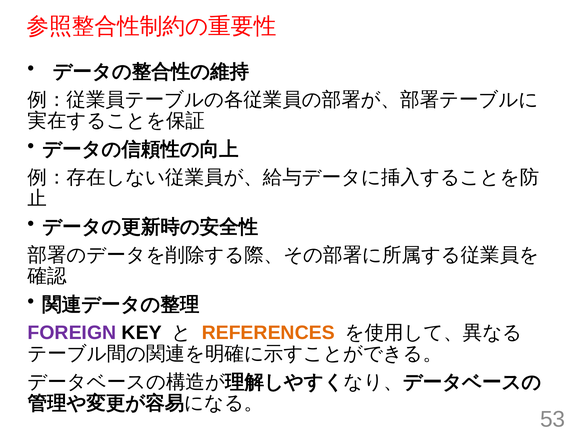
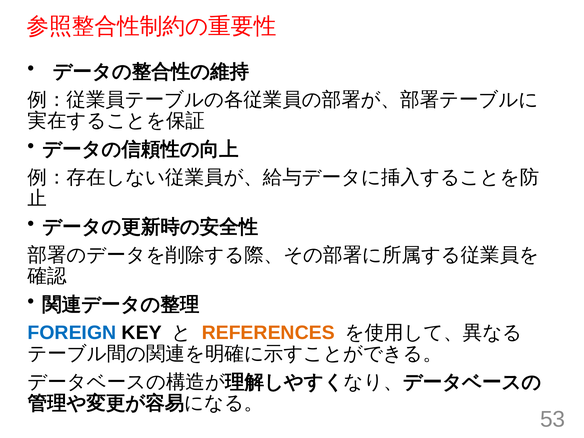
FOREIGN colour: purple -> blue (72, 333)
